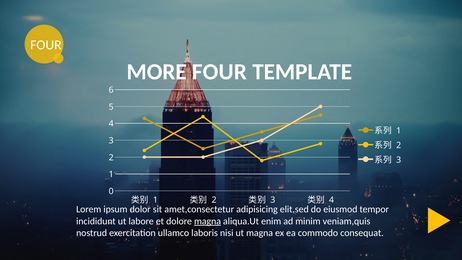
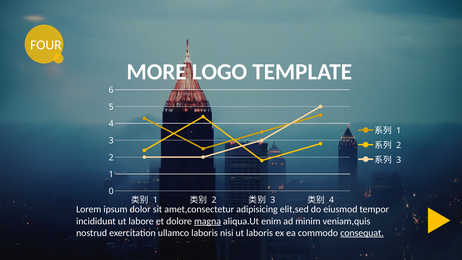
MORE FOUR: FOUR -> LOGO (220, 72)
ut magna: magna -> laboris (260, 233)
consequat underline: none -> present (362, 233)
